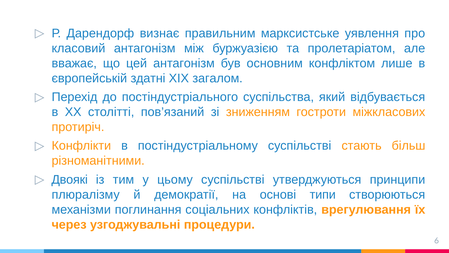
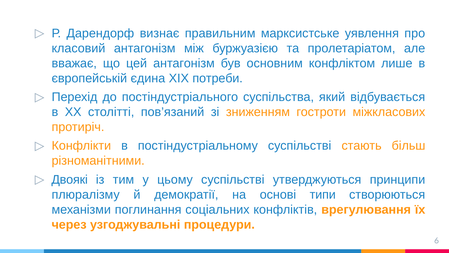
здатні: здатні -> єдина (148, 78)
загалом: загалом -> потреби (218, 78)
